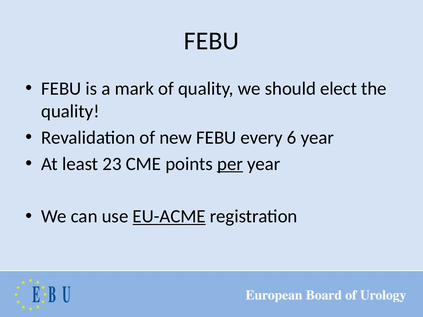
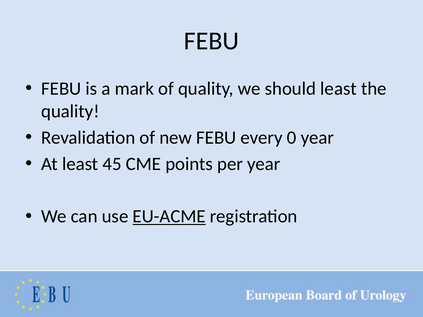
should elect: elect -> least (339, 89)
6: 6 -> 0 (292, 138)
23: 23 -> 45 (112, 164)
per underline: present -> none (230, 164)
